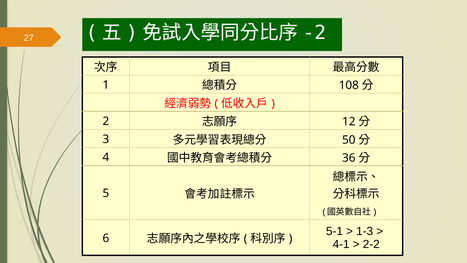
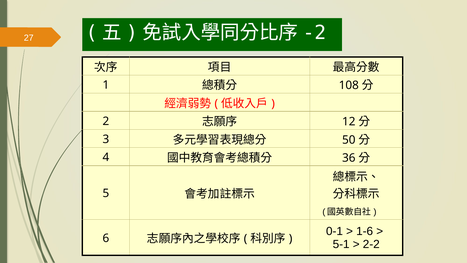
5-1: 5-1 -> 0-1 (334, 231)
1-3: 1-3 -> 1-6 (365, 231)
4-1: 4-1 -> 5-1 (341, 244)
